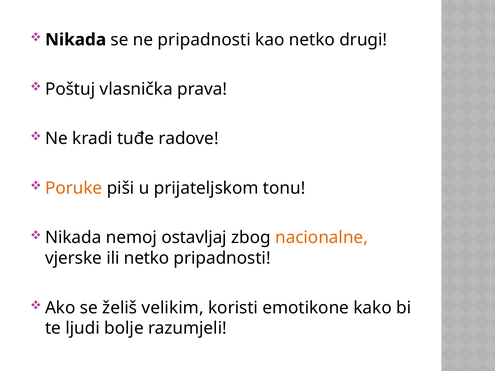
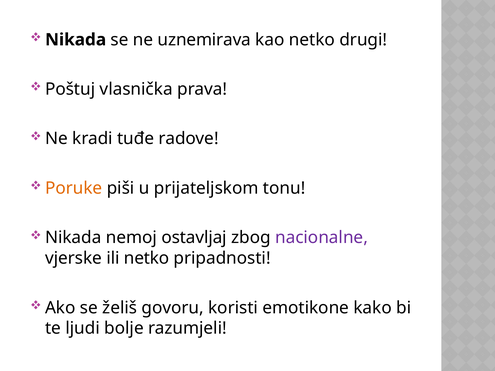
ne pripadnosti: pripadnosti -> uznemirava (204, 40)
nacionalne colour: orange -> purple (322, 238)
velikim: velikim -> govoru (173, 308)
